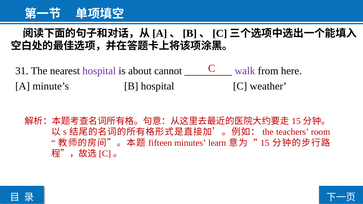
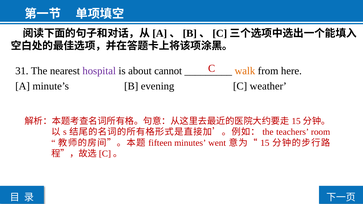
walk colour: purple -> orange (245, 71)
B hospital: hospital -> evening (158, 86)
learn: learn -> went (217, 143)
